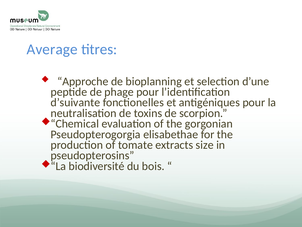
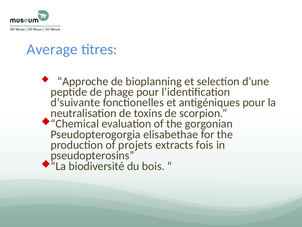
tomate: tomate -> projets (135, 145)
size: size -> fois (205, 145)
